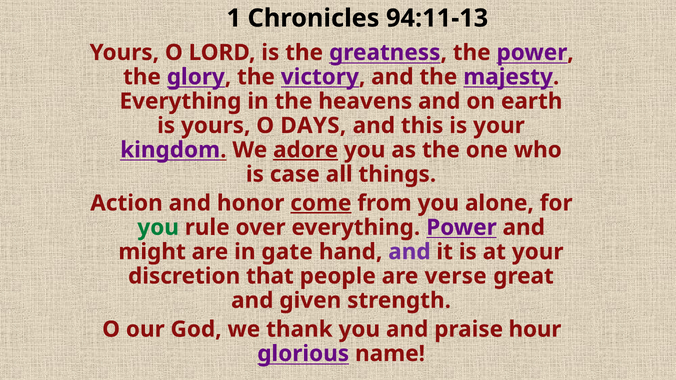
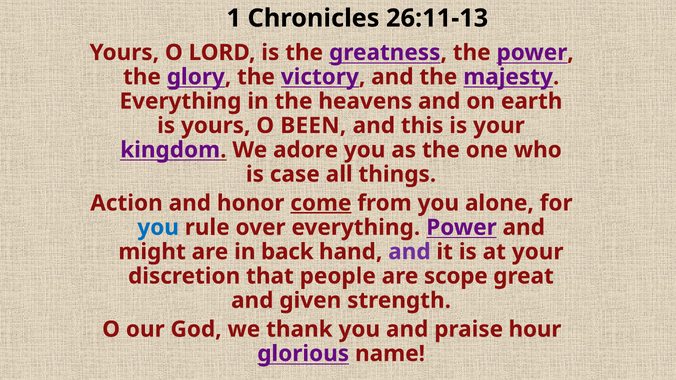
94:11-13: 94:11-13 -> 26:11-13 (437, 18)
DAYS: DAYS -> BEEN (313, 126)
adore underline: present -> none (306, 150)
you colour: green -> blue (158, 228)
gate: gate -> back (287, 252)
verse: verse -> scope (456, 276)
